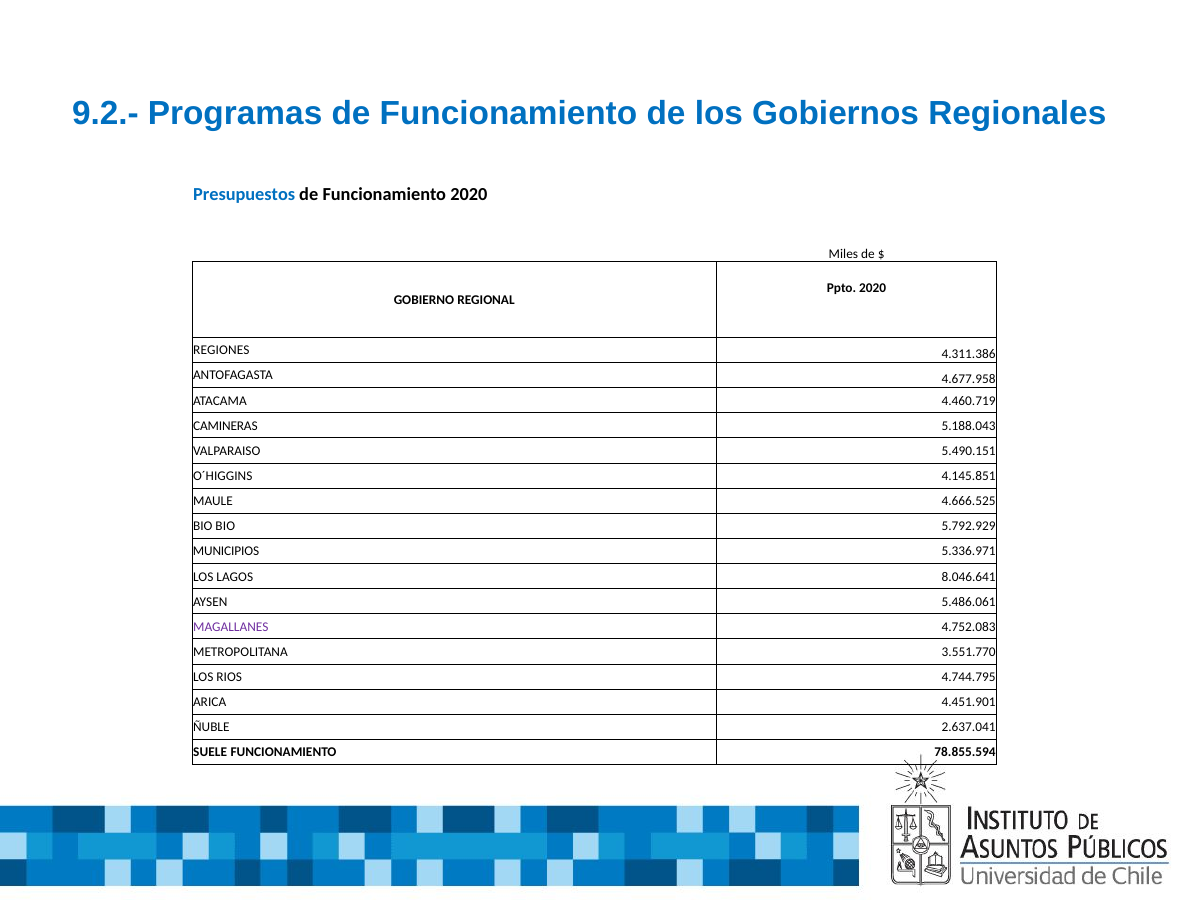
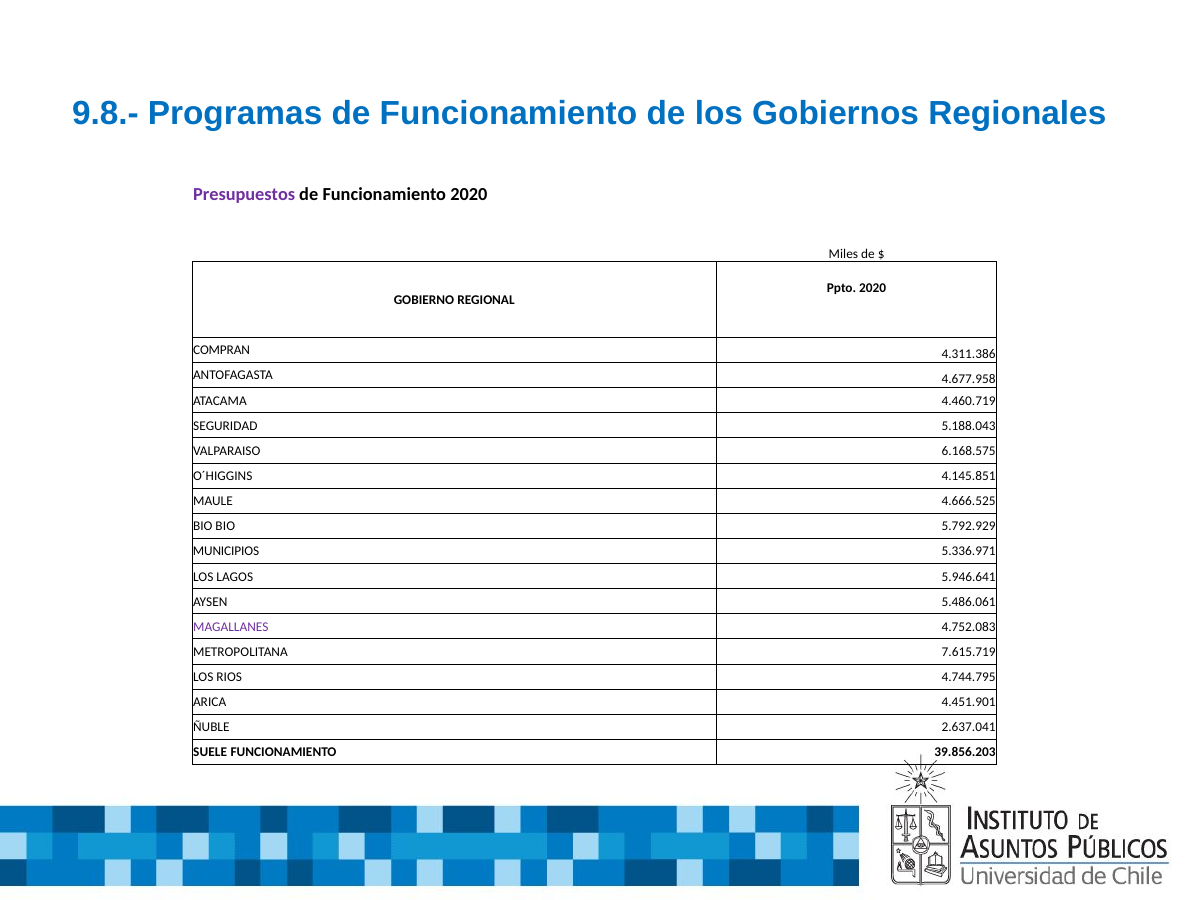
9.2.-: 9.2.- -> 9.8.- (105, 113)
Presupuestos colour: blue -> purple (244, 194)
REGIONES: REGIONES -> COMPRAN (222, 350)
CAMINERAS: CAMINERAS -> SEGURIDAD (225, 426)
5.490.151: 5.490.151 -> 6.168.575 (969, 451)
8.046.641: 8.046.641 -> 5.946.641 (969, 577)
3.551.770: 3.551.770 -> 7.615.719 (969, 652)
78.855.594: 78.855.594 -> 39.856.203 (965, 753)
